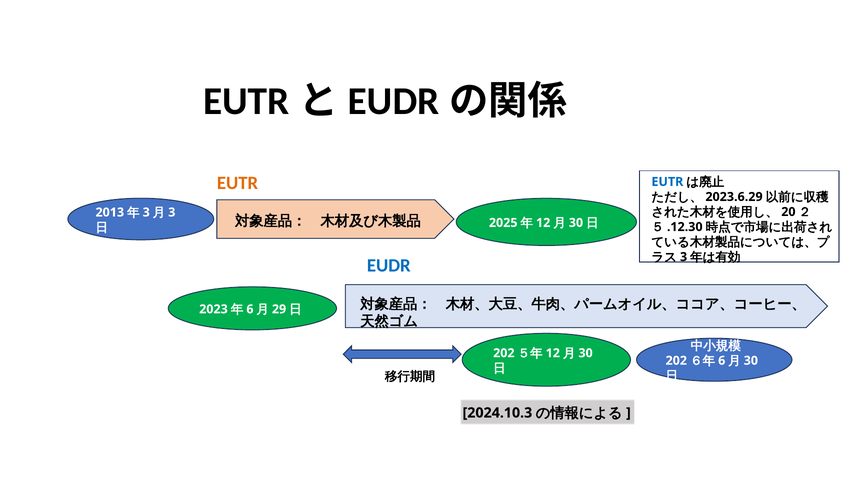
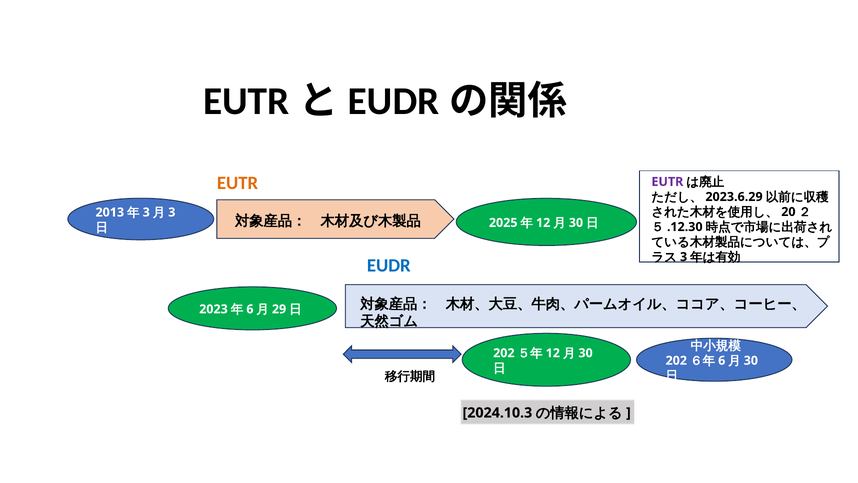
EUTR colour: blue -> purple (667, 182)
